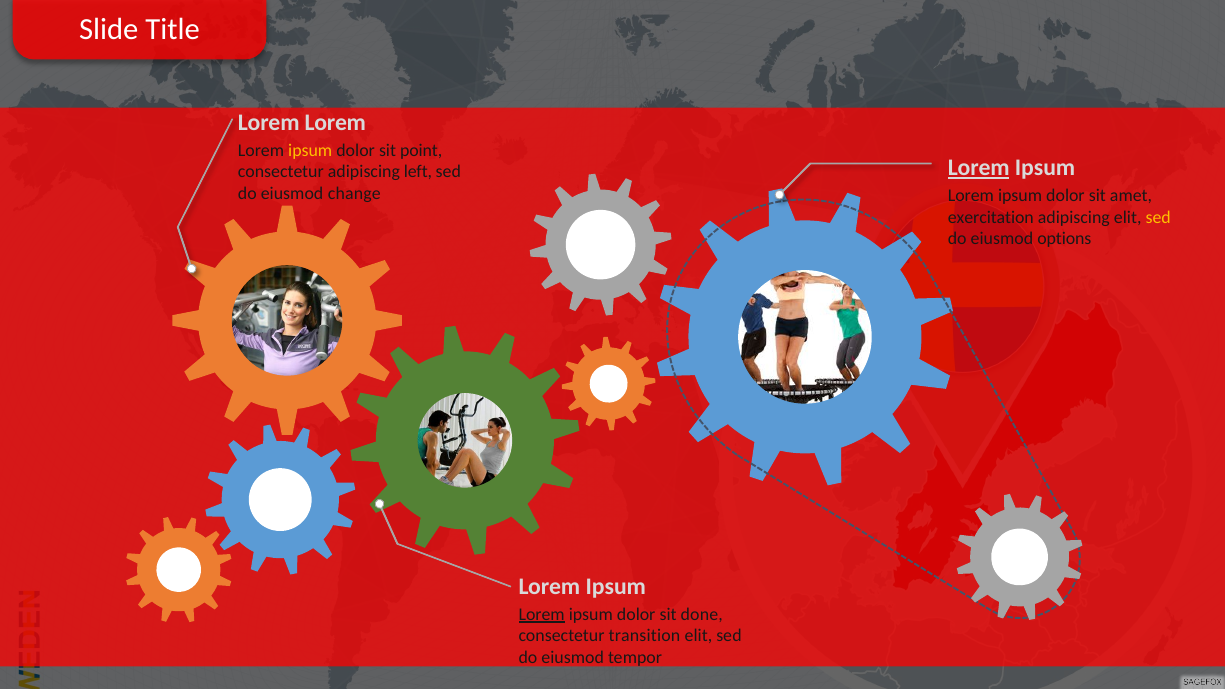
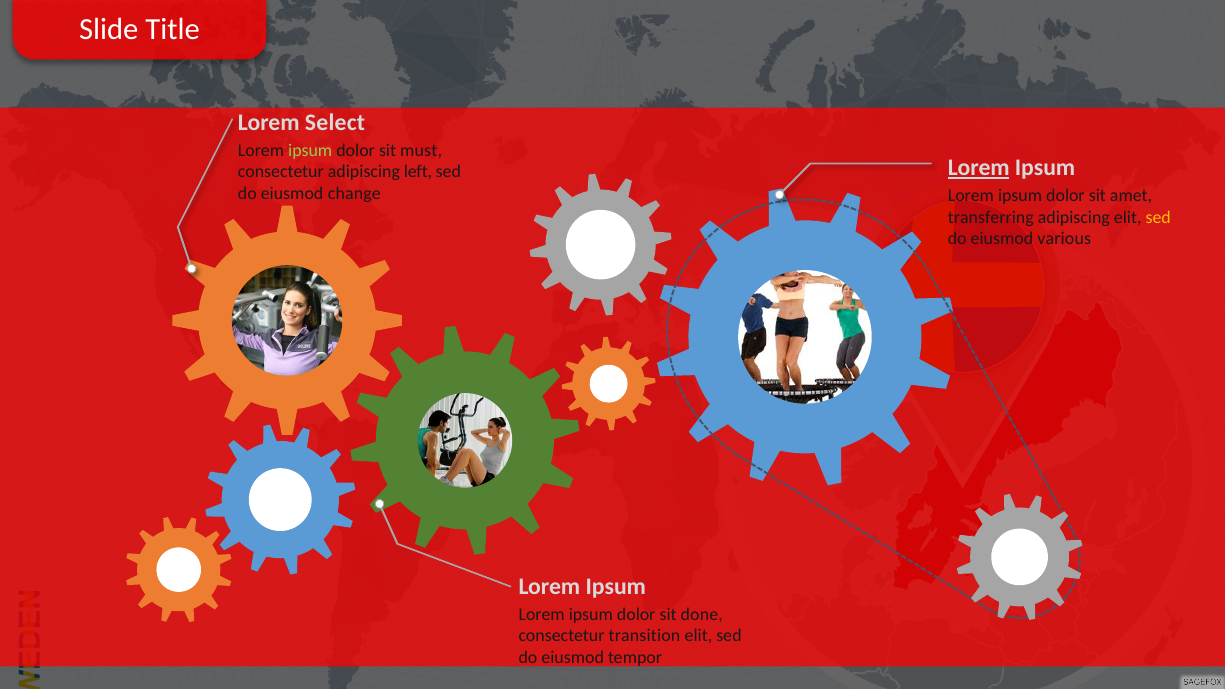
Lorem: Lorem -> Select (335, 122)
ipsum colour: yellow -> light green (310, 150)
point: point -> must (421, 150)
exercitation: exercitation -> transferring (991, 218)
options: options -> various (1064, 239)
Lorem underline: present -> none (542, 614)
